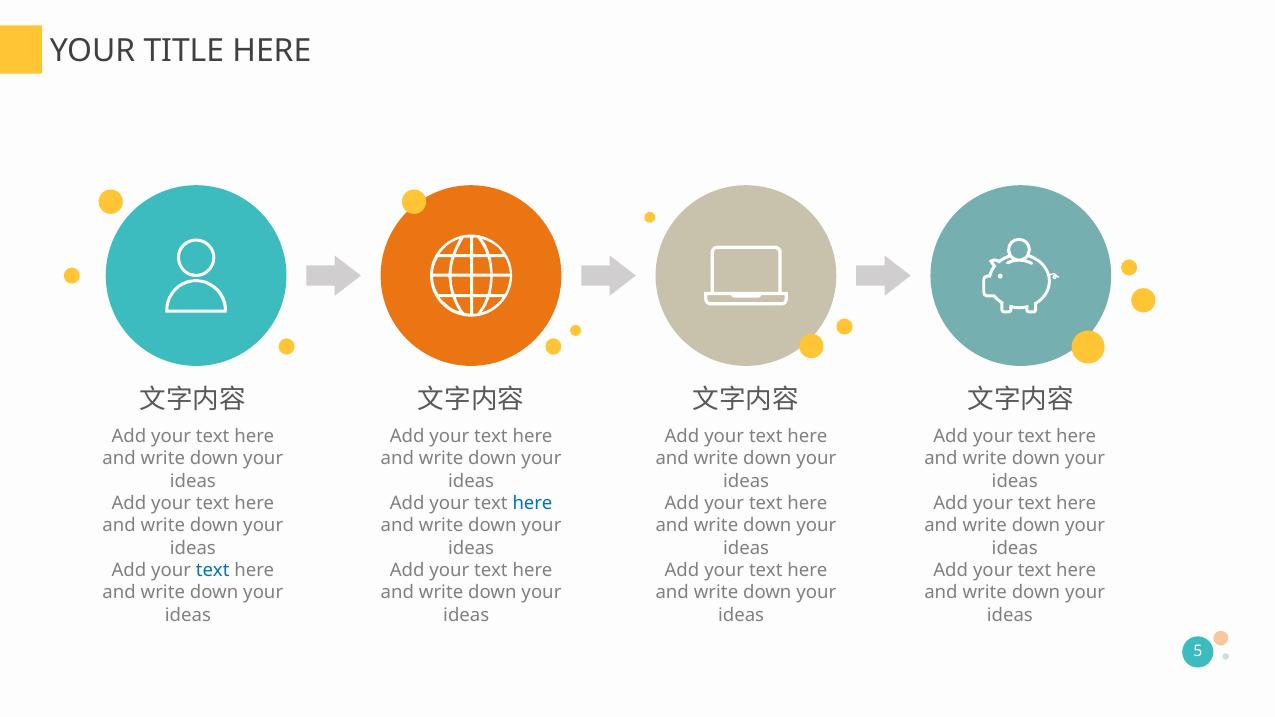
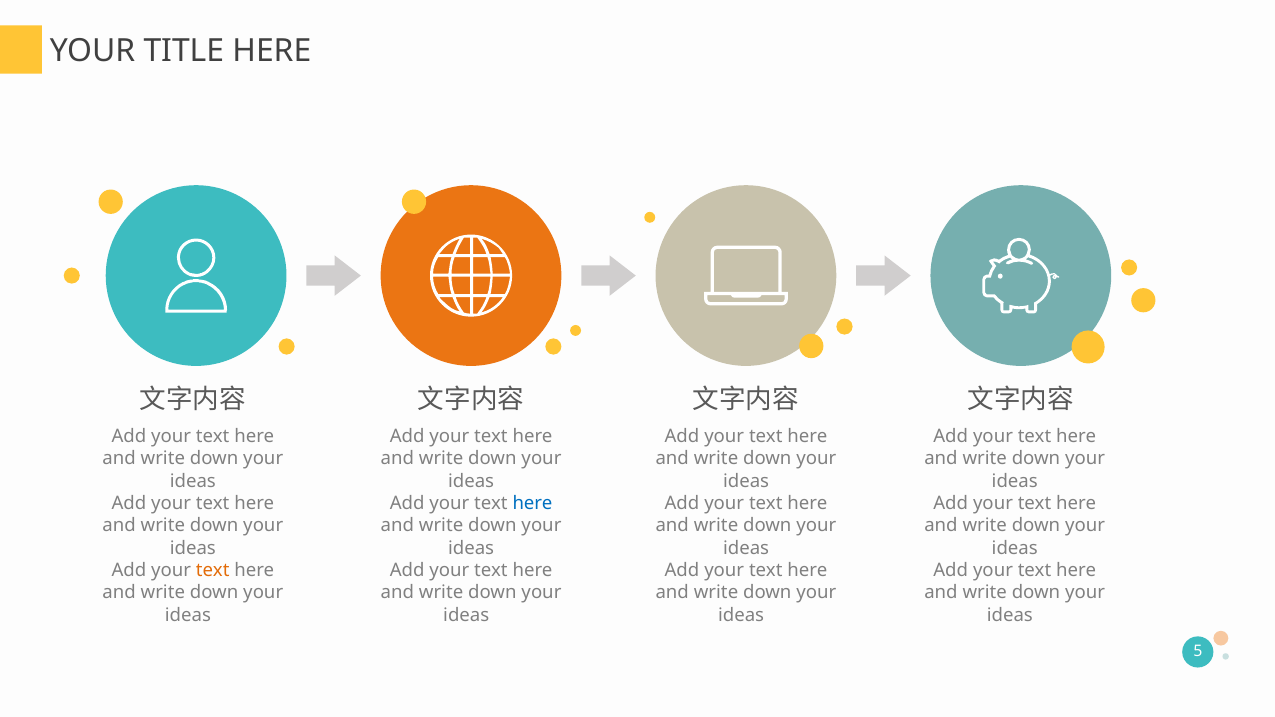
text colour: blue -> orange (213, 570)
